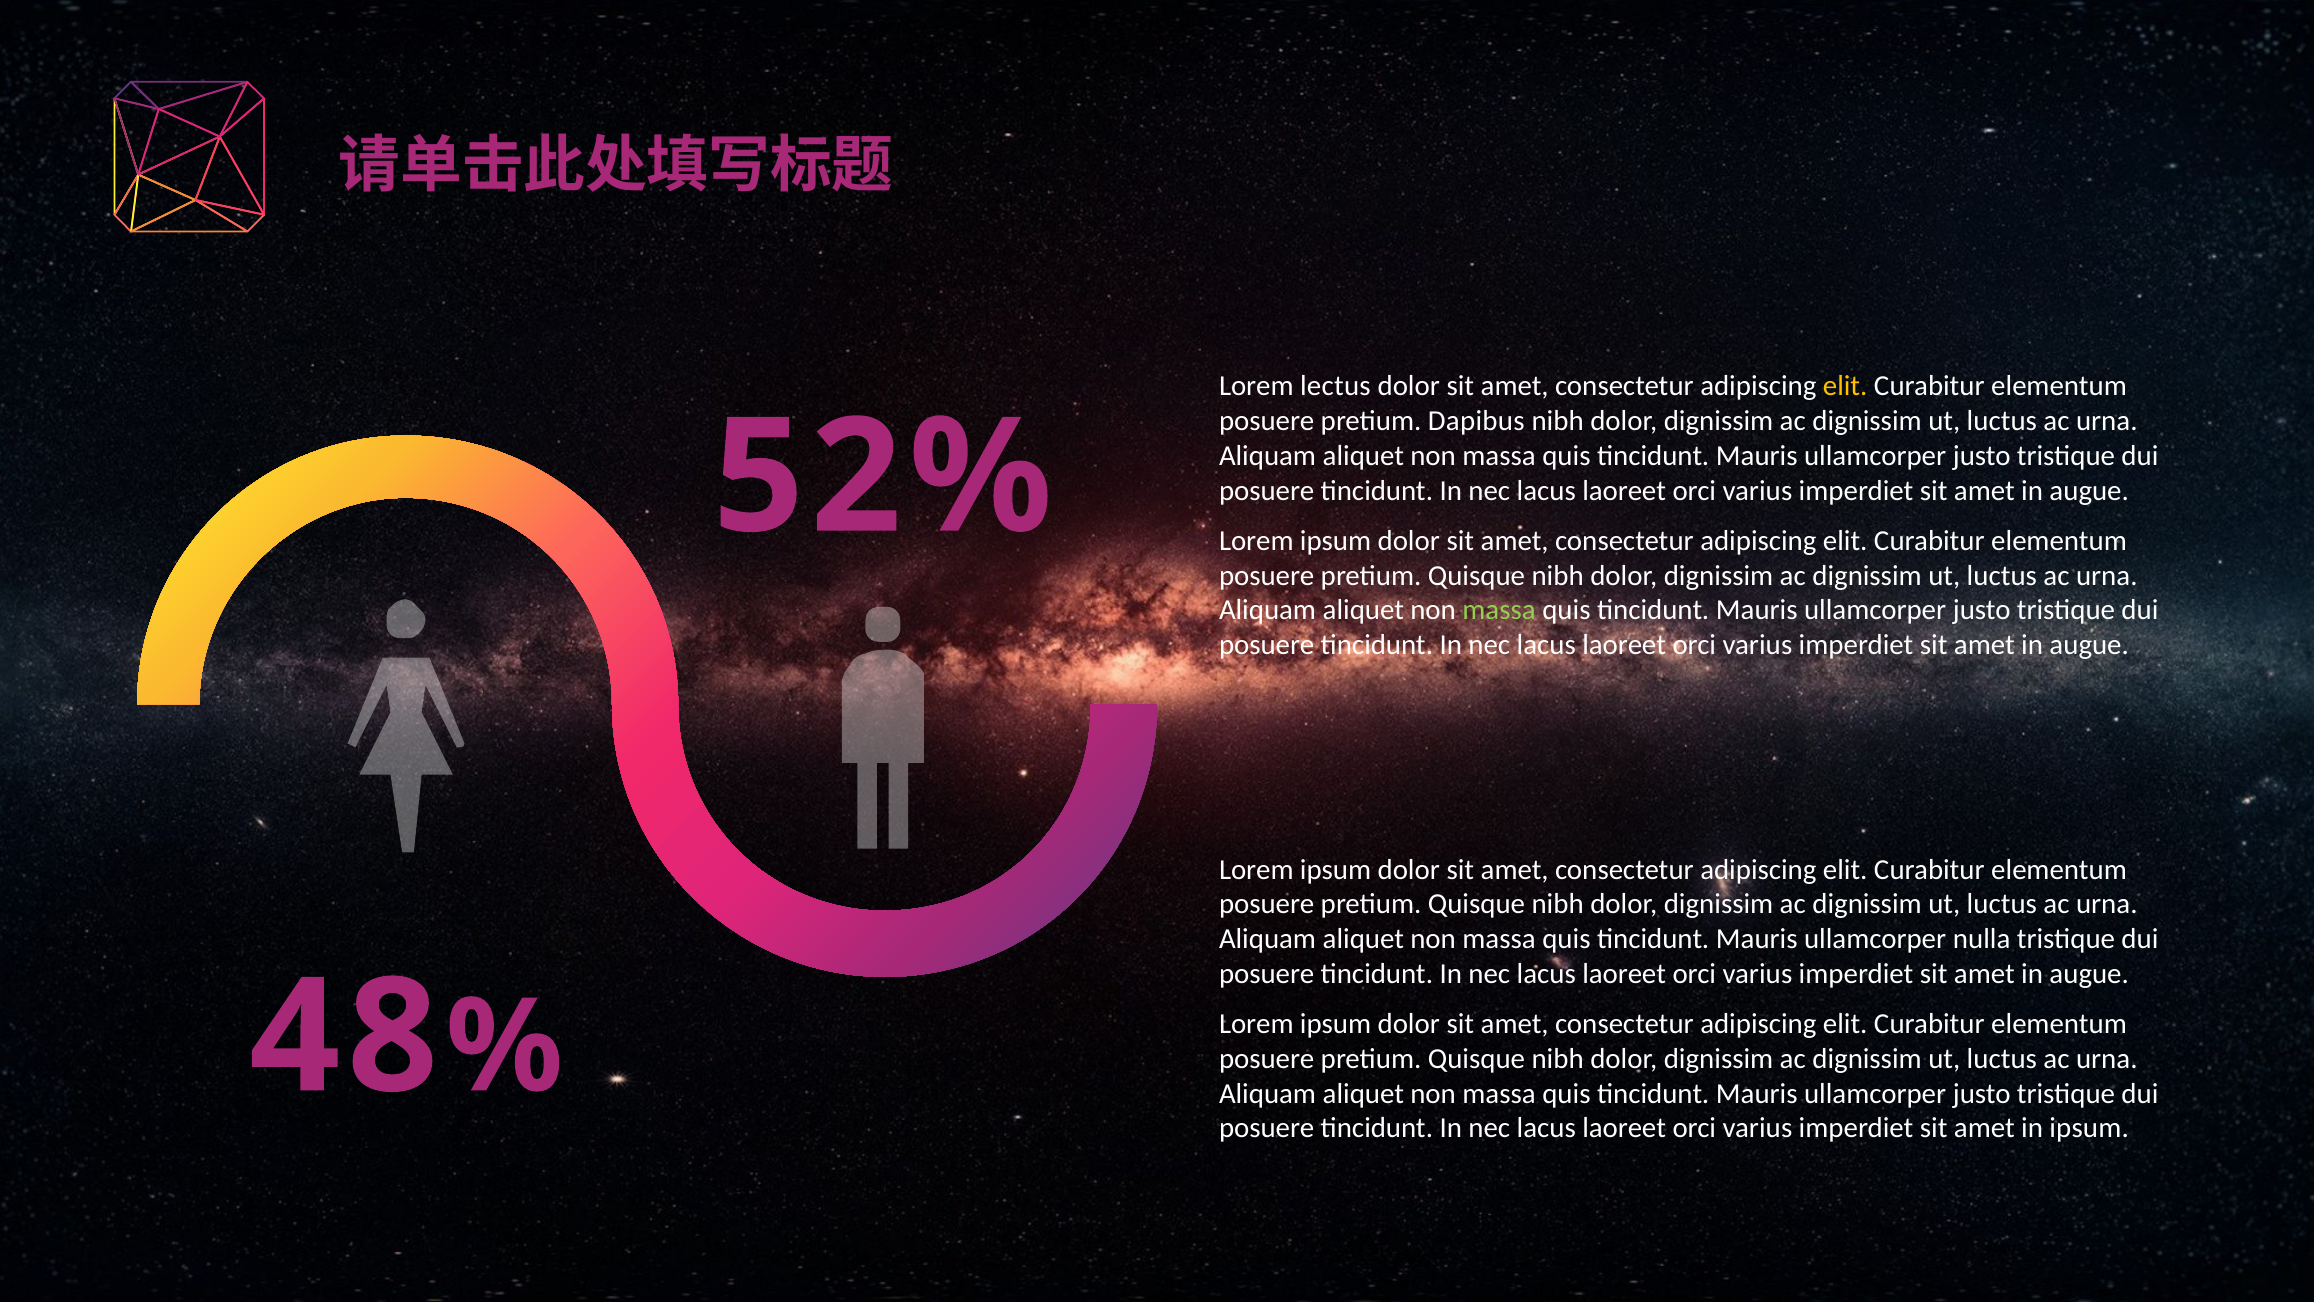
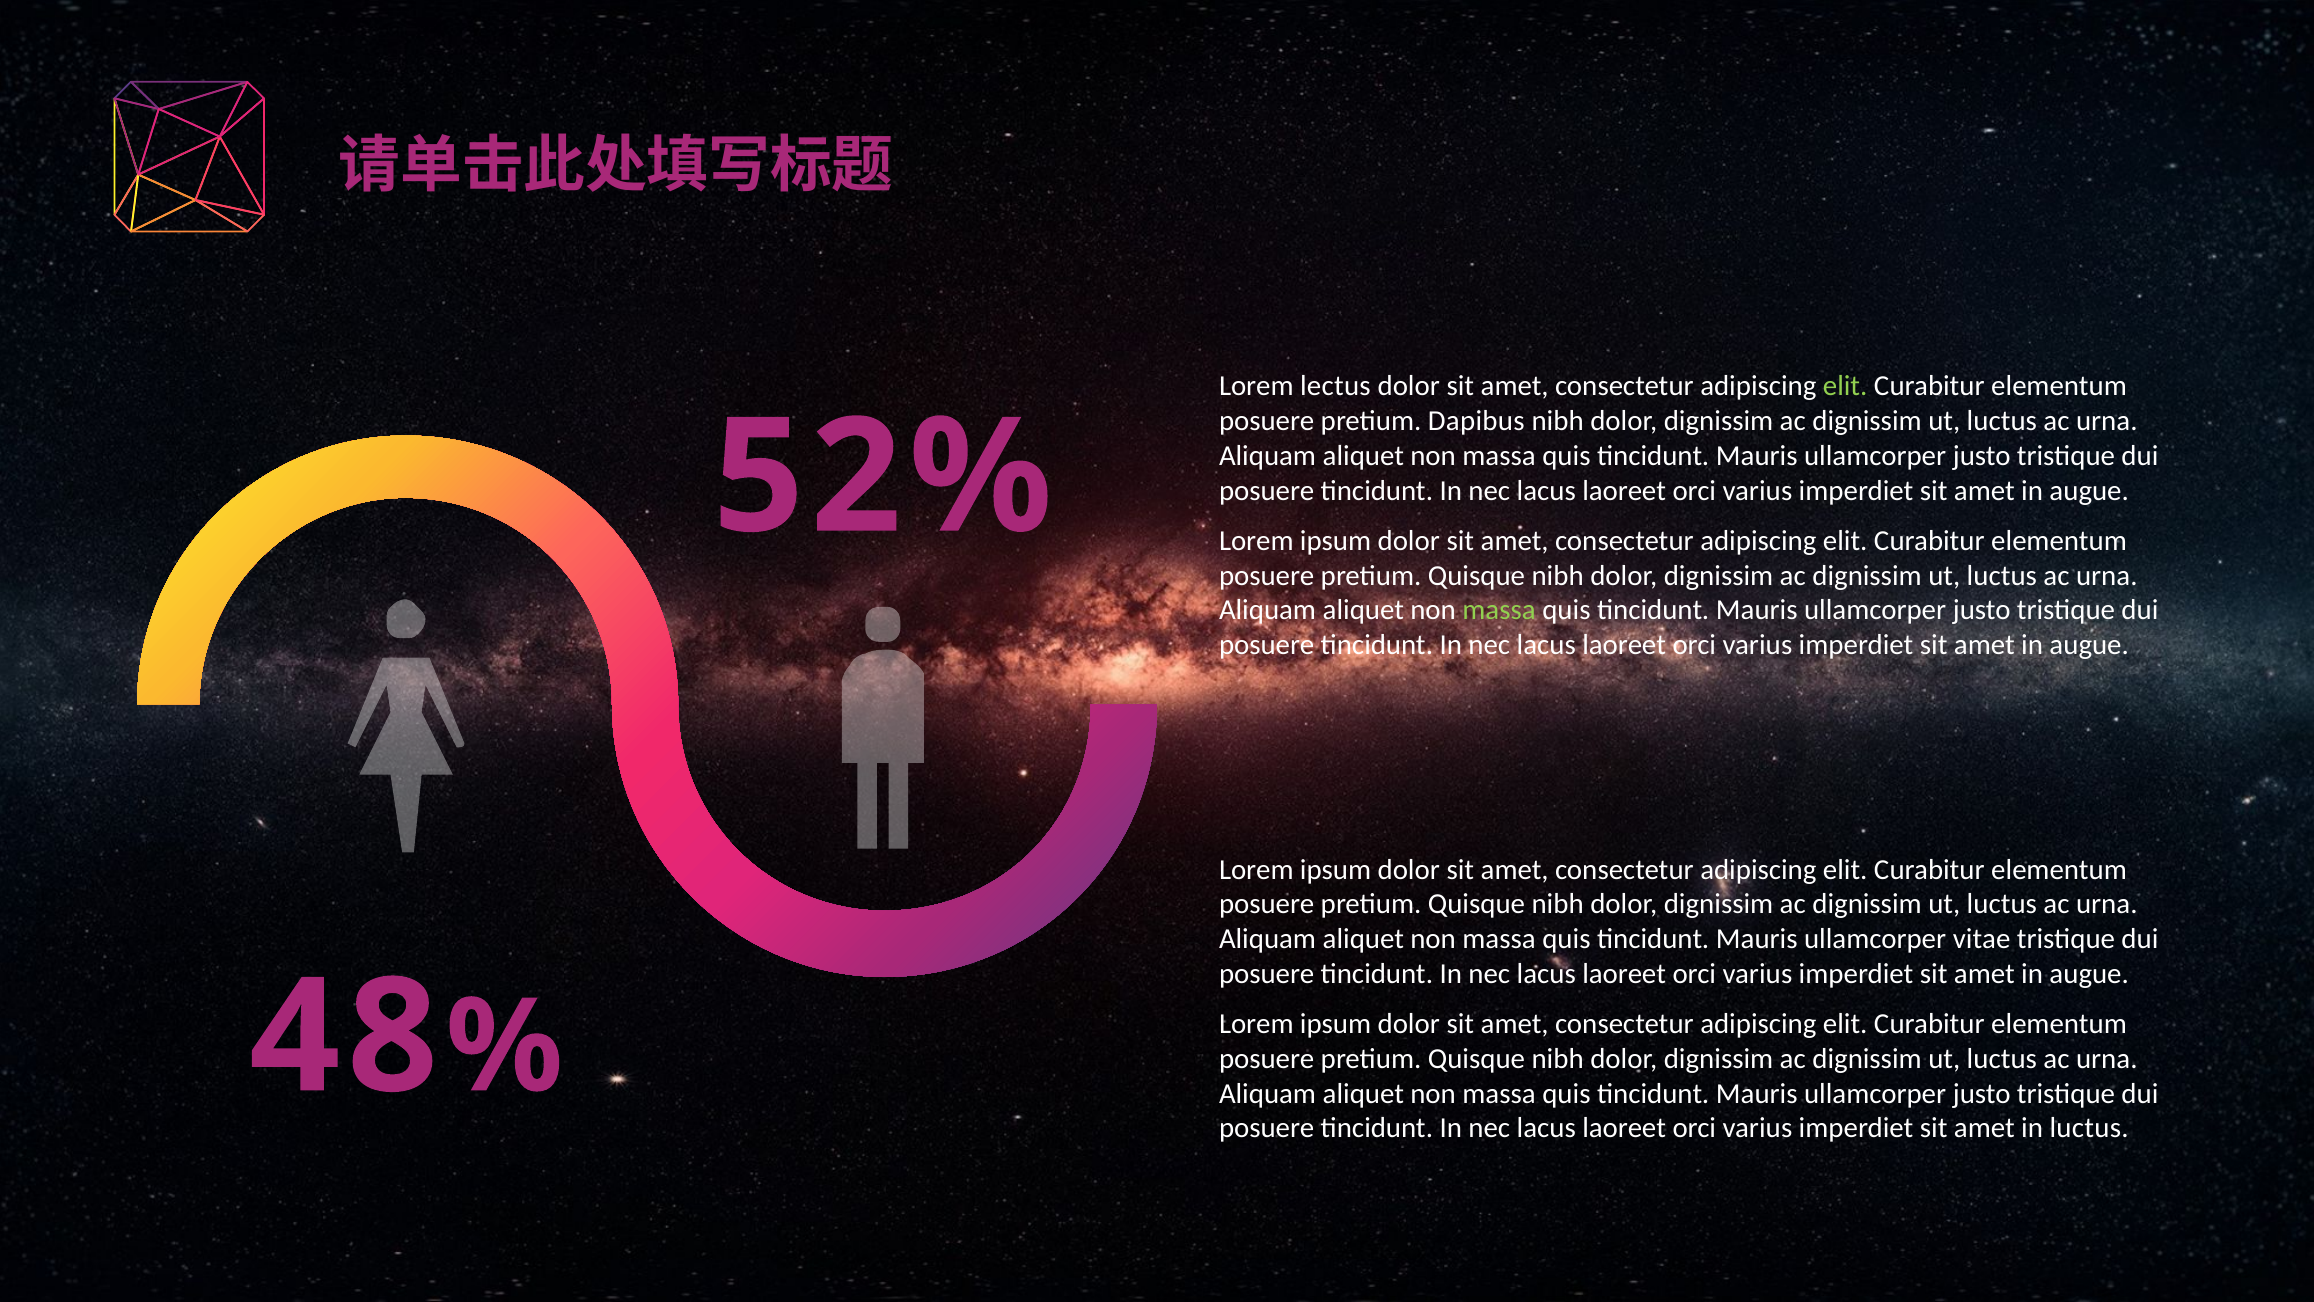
elit colour: yellow -> light green (1845, 386)
nulla: nulla -> vitae (1982, 939)
in ipsum: ipsum -> luctus (2089, 1128)
